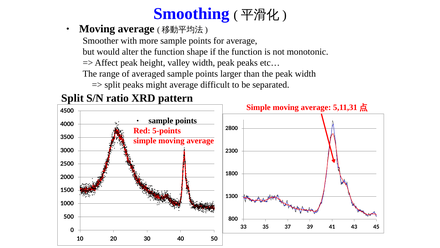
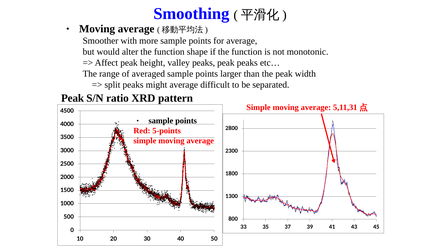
valley width: width -> peaks (204, 63)
Split: Split -> Peak (73, 98)
